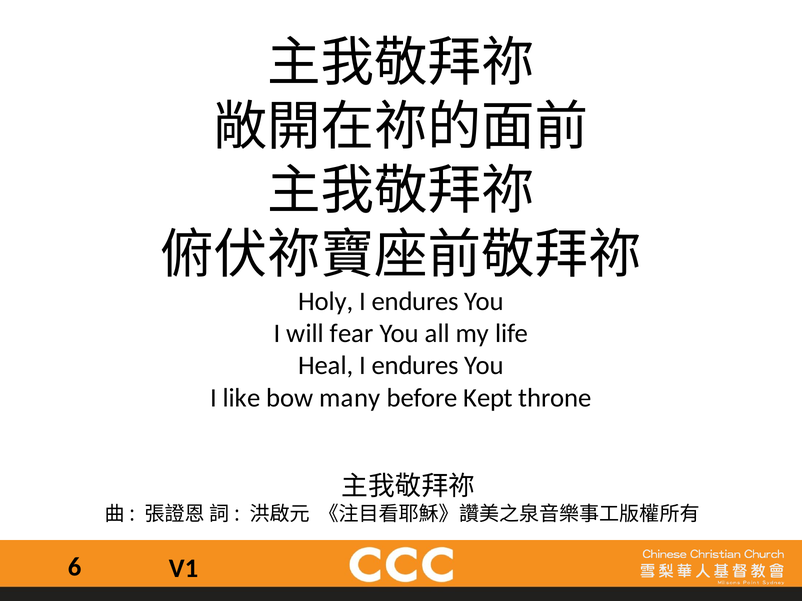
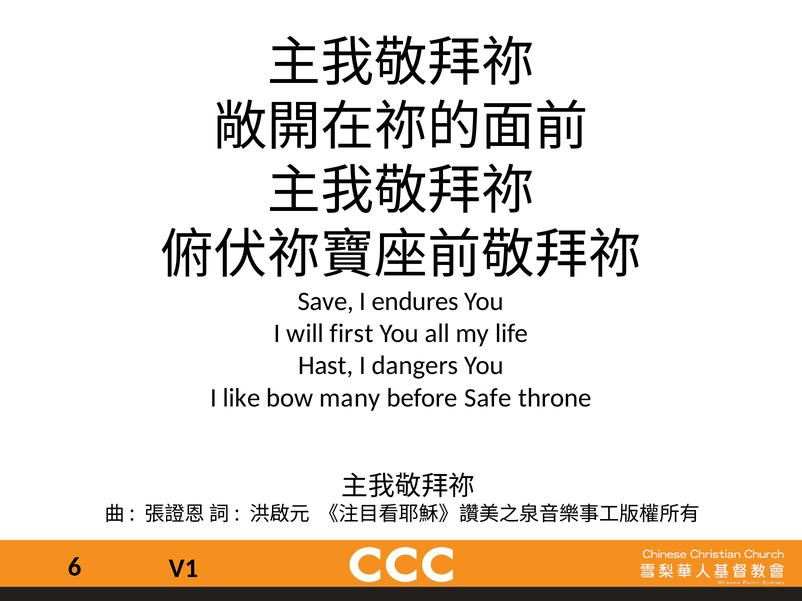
Holy: Holy -> Save (326, 302)
fear: fear -> first (352, 334)
Heal: Heal -> Hast (326, 366)
endures: endures -> dangers (415, 366)
Kept: Kept -> Safe (488, 398)
